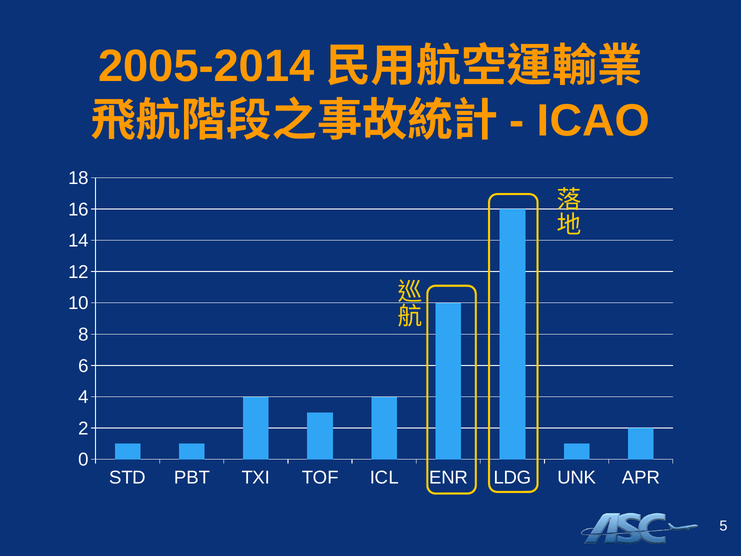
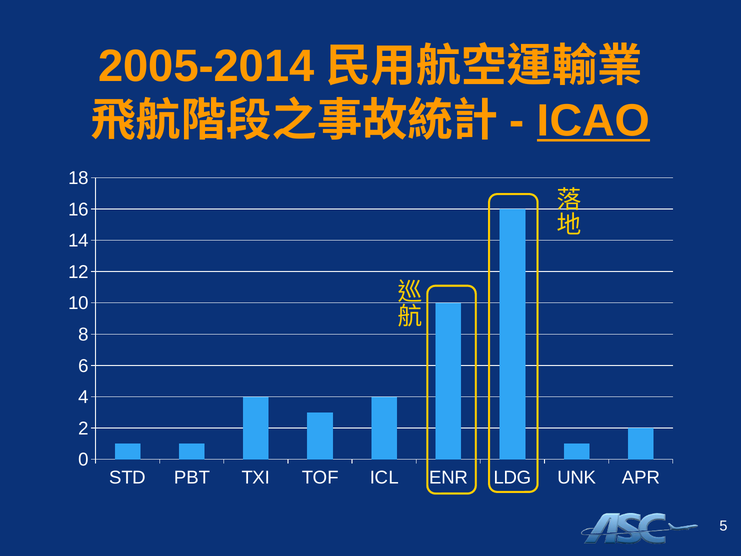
ICAO underline: none -> present (594, 121)
